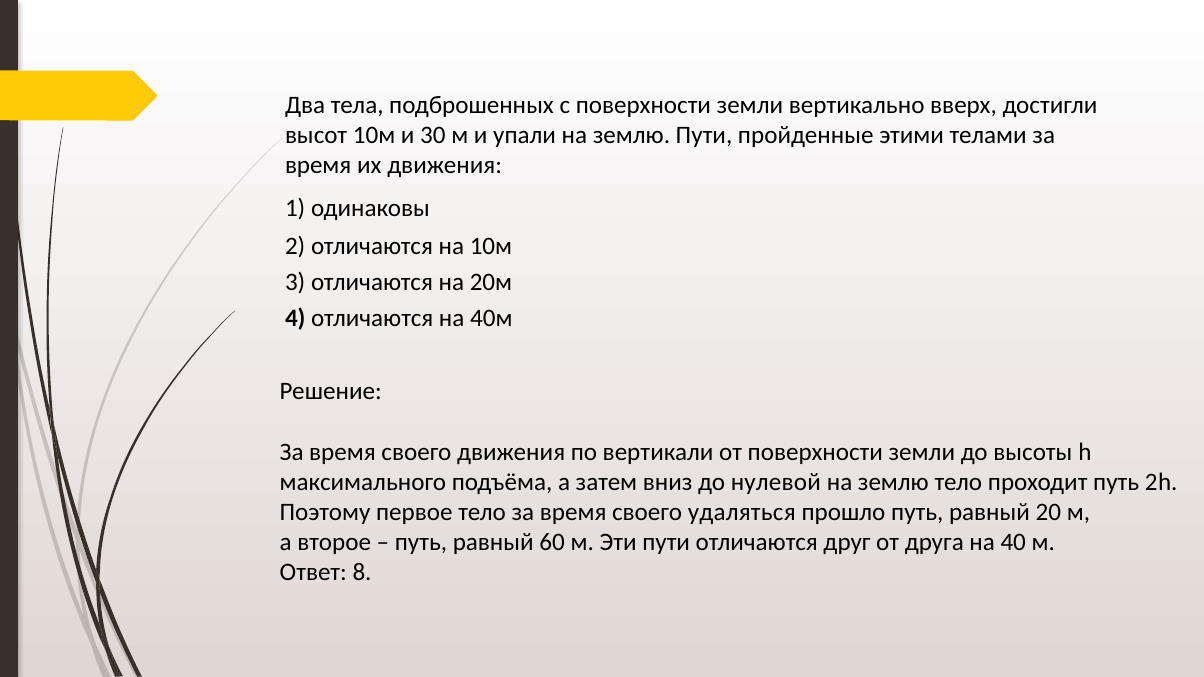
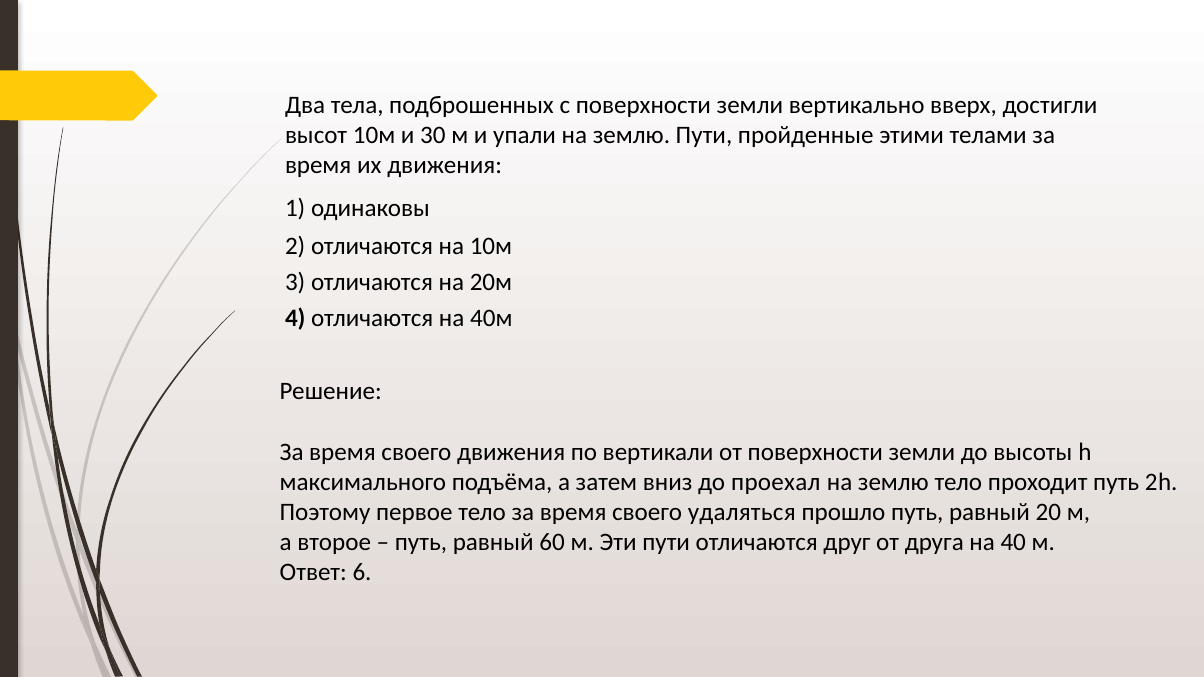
нулевой: нулевой -> проехал (776, 482)
8: 8 -> 6 (362, 572)
